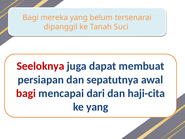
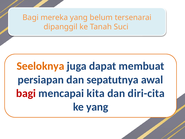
Seeloknya colour: red -> orange (40, 66)
dari: dari -> kita (96, 93)
haji-cita: haji-cita -> diri-cita (146, 93)
